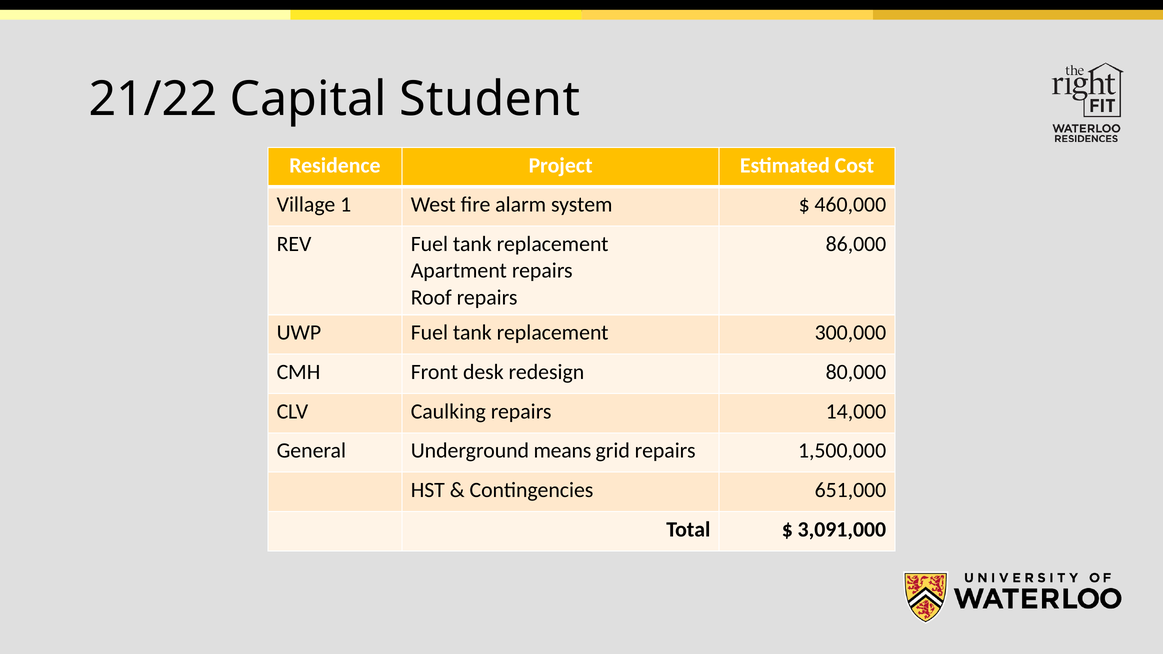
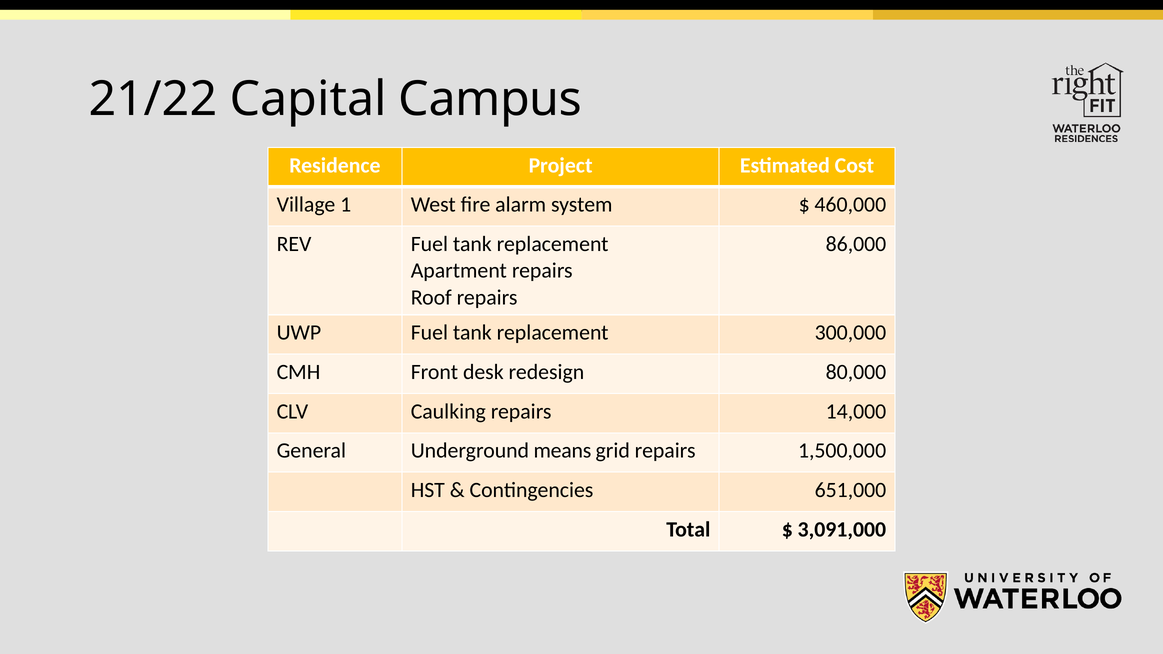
Student: Student -> Campus (490, 99)
